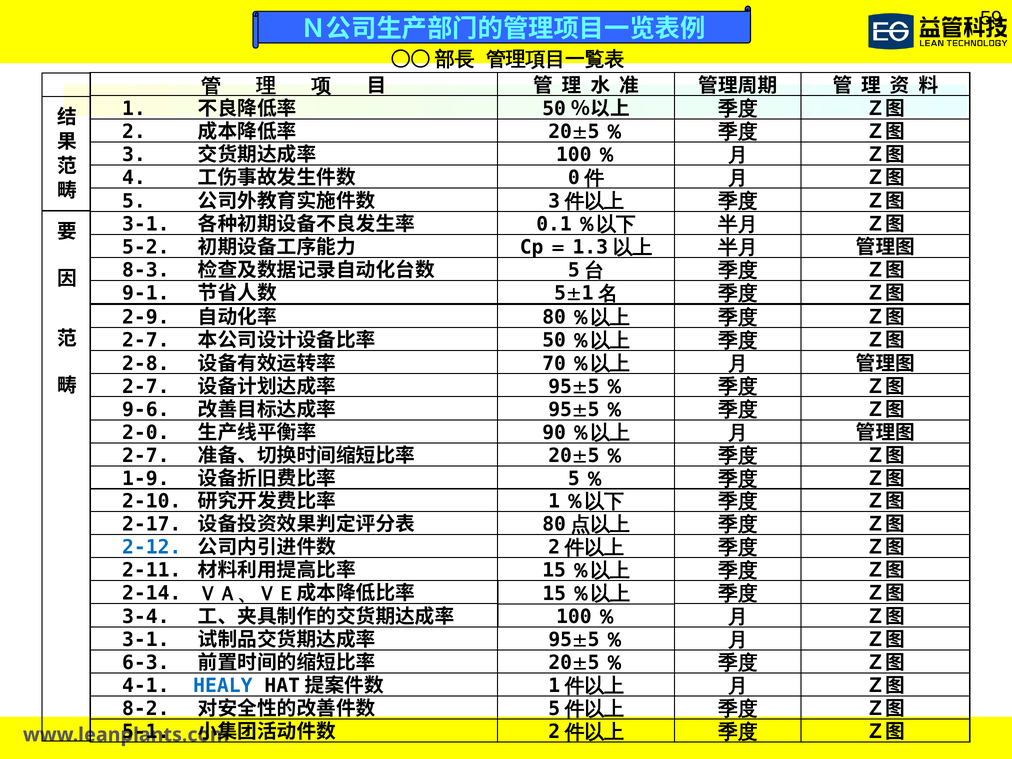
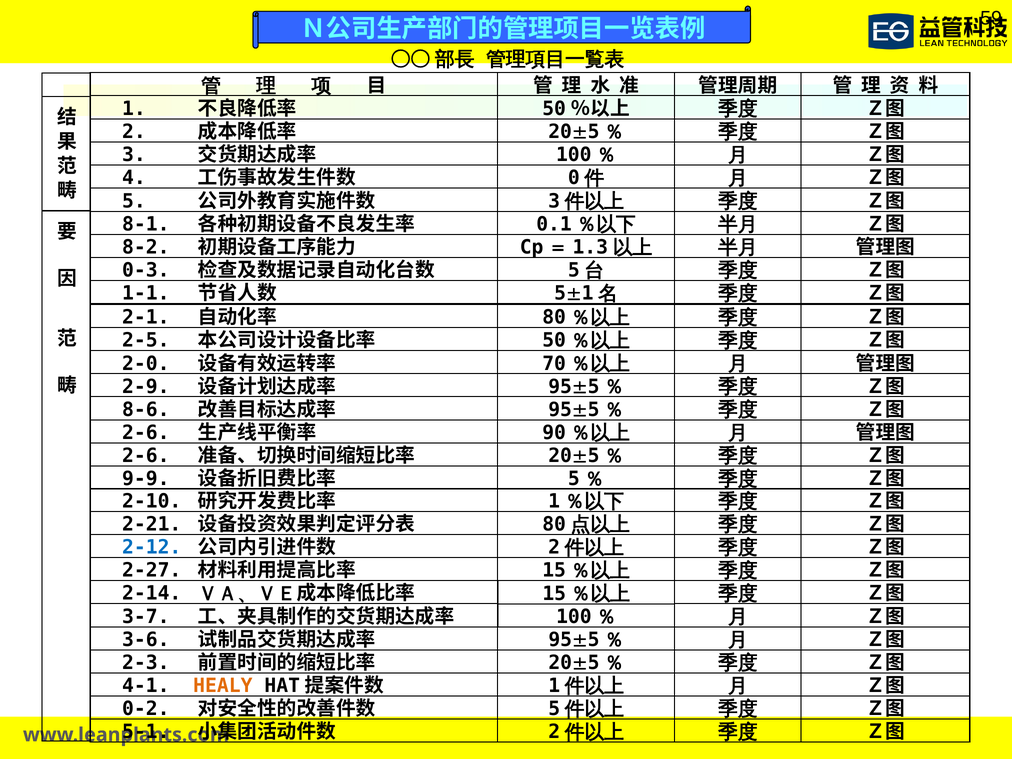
3-1: 3-1 -> 8-1 (146, 224)
5-2: 5-2 -> 8-2 (146, 247)
8-3: 8-3 -> 0-3 (146, 270)
9-1: 9-1 -> 1-1 (146, 293)
2-9: 2-9 -> 2-1 (146, 317)
2-7: 2-7 -> 2-5 (146, 340)
2-8: 2-8 -> 2-0 (146, 364)
2-7: 2-7 -> 2-9 (146, 387)
9-6: 9-6 -> 8-6 (146, 410)
2-0: 2-0 -> 2-6 (146, 433)
2-7: 2-7 -> 2-6 (146, 456)
1-9: 1-9 -> 9-9 (146, 479)
2-17: 2-17 -> 2-21 (152, 524)
2-11: 2-11 -> 2-27 (152, 570)
3-4: 3-4 -> 3-7 (146, 617)
3-1: 3-1 -> 3-6 (146, 640)
6-3: 6-3 -> 2-3 (146, 663)
HEALY colour: blue -> orange (223, 686)
8-2: 8-2 -> 0-2 (146, 709)
